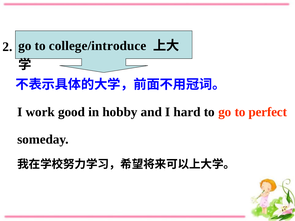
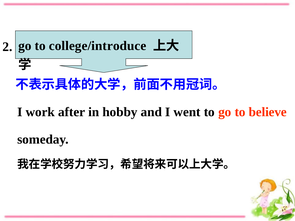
good: good -> after (72, 112)
hard: hard -> went (187, 112)
perfect: perfect -> believe (268, 112)
